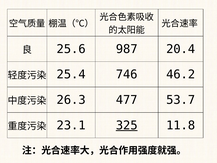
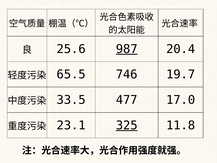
987 underline: none -> present (127, 49)
25.4: 25.4 -> 65.5 (71, 74)
46.2: 46.2 -> 19.7 (181, 74)
26.3: 26.3 -> 33.5 (71, 100)
53.7: 53.7 -> 17.0 (181, 100)
